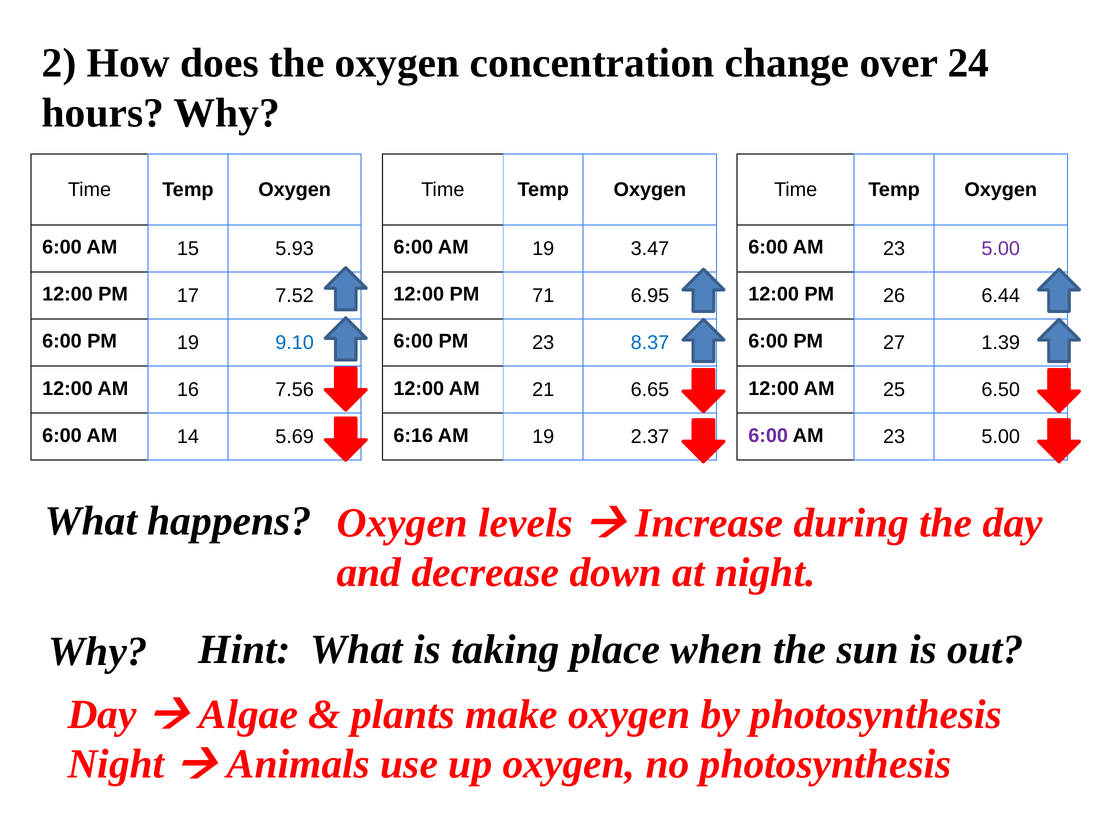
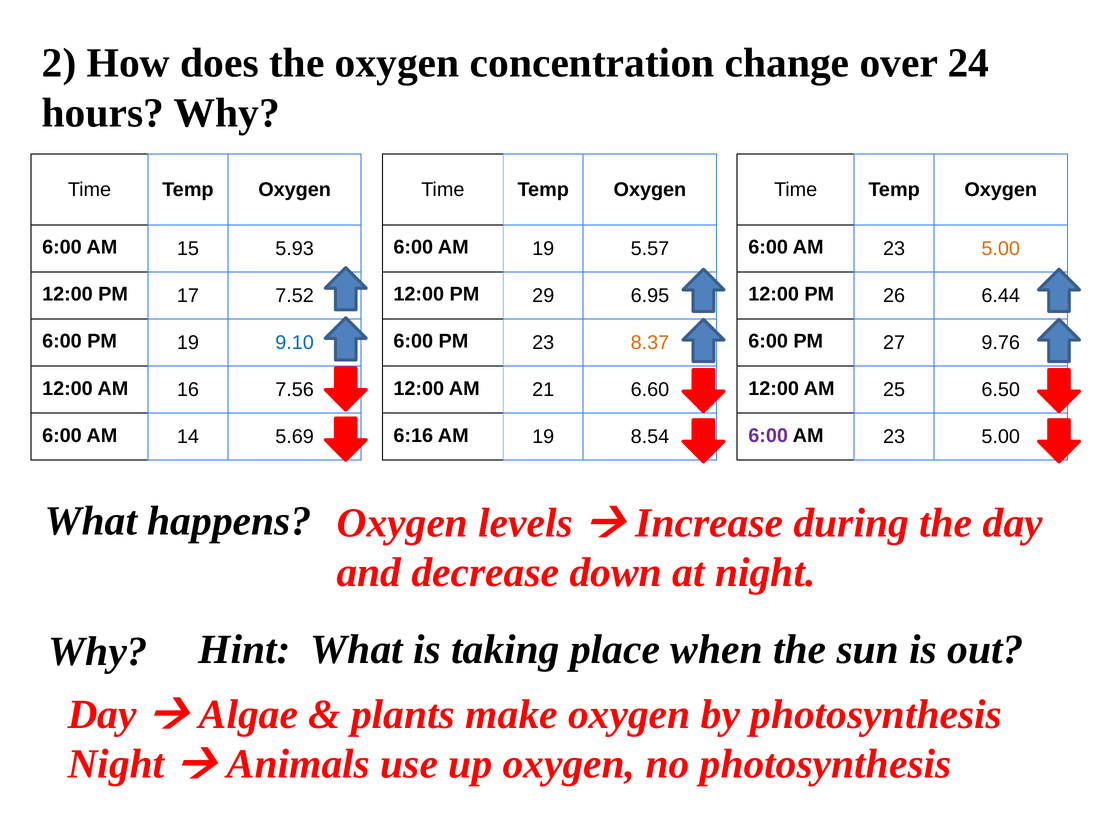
3.47: 3.47 -> 5.57 (650, 249)
5.00 colour: purple -> orange (1001, 249)
71: 71 -> 29 (543, 296)
8.37 colour: blue -> orange (650, 343)
1.39: 1.39 -> 9.76 (1001, 343)
6.65: 6.65 -> 6.60 (650, 390)
2.37: 2.37 -> 8.54 (650, 437)
